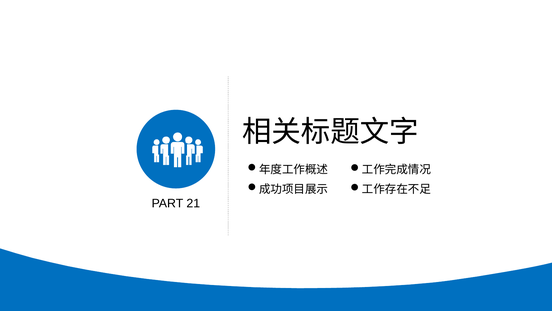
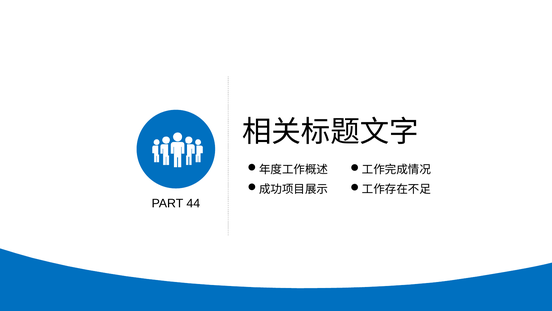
21: 21 -> 44 (193, 203)
